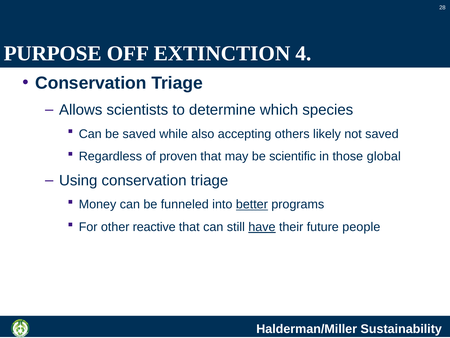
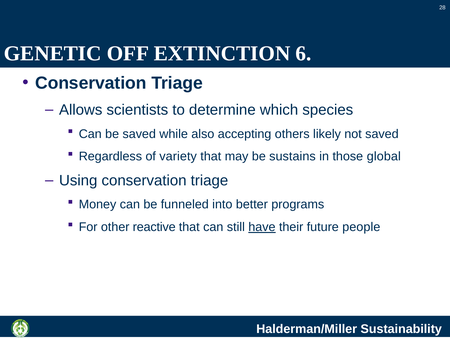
PURPOSE: PURPOSE -> GENETIC (53, 53)
4: 4 -> 6 (304, 53)
proven: proven -> variety (178, 156)
scientific: scientific -> sustains (292, 156)
better underline: present -> none (252, 204)
